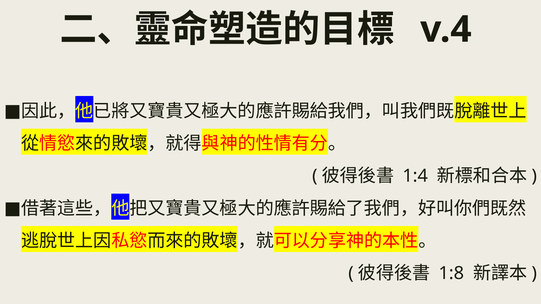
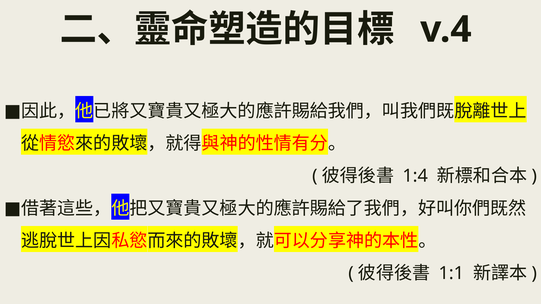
1:8: 1:8 -> 1:1 (451, 274)
